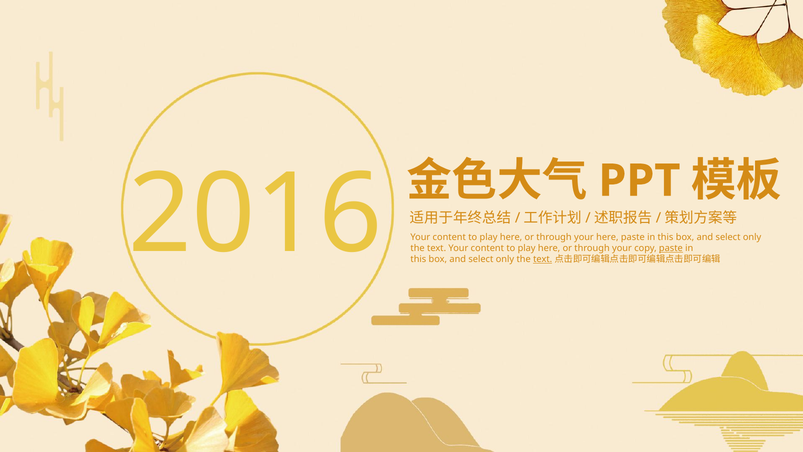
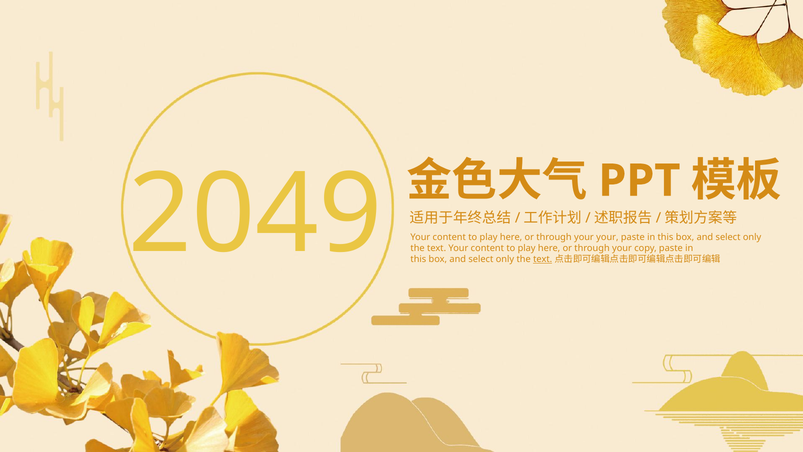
2016: 2016 -> 2049 (255, 214)
your here: here -> your (607, 237)
paste underline: present -> none (671, 248)
